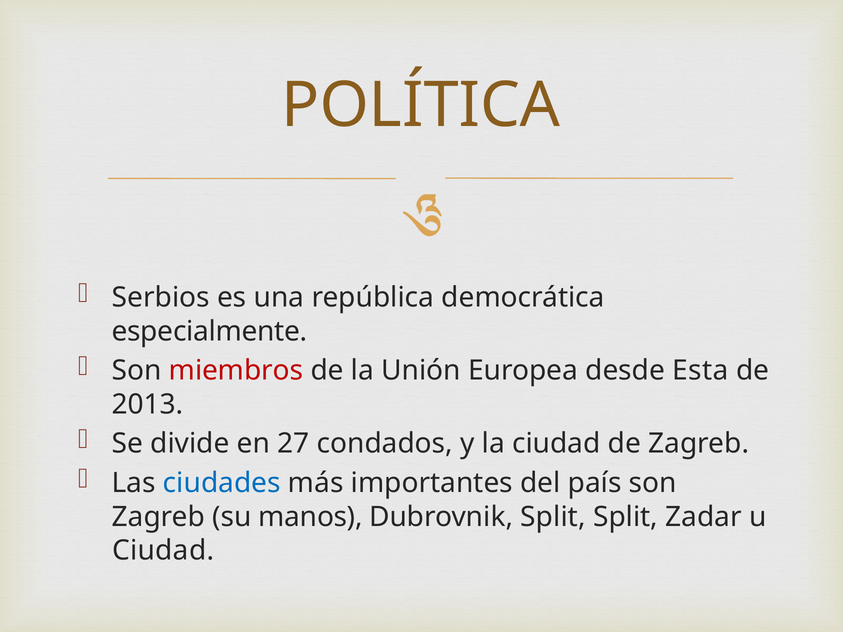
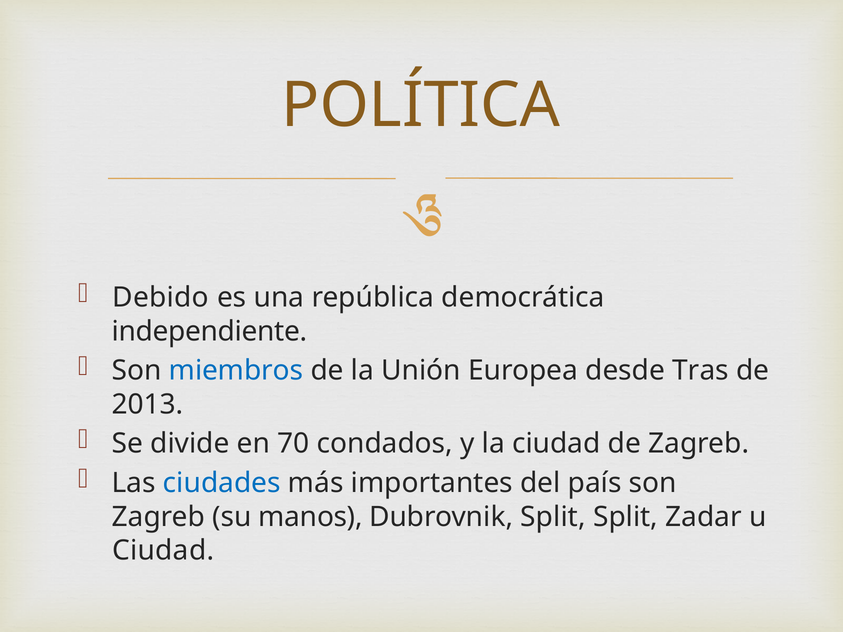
Serbios: Serbios -> Debido (161, 298)
especialmente: especialmente -> independiente (209, 332)
miembros colour: red -> blue (236, 371)
Esta: Esta -> Tras (700, 371)
27: 27 -> 70 (293, 444)
